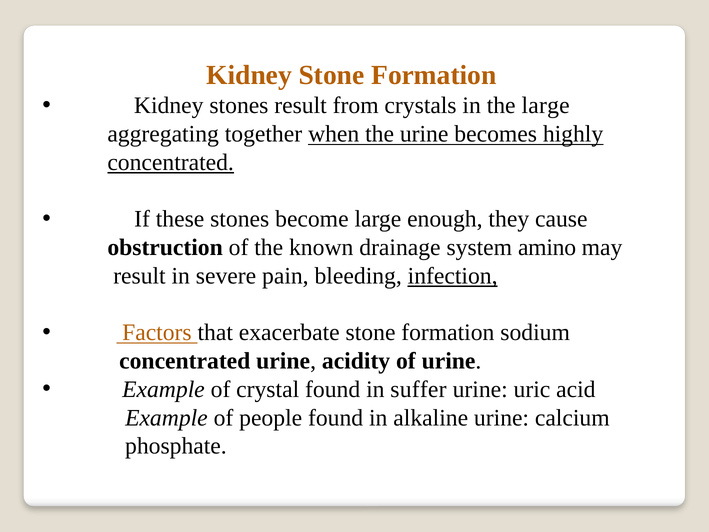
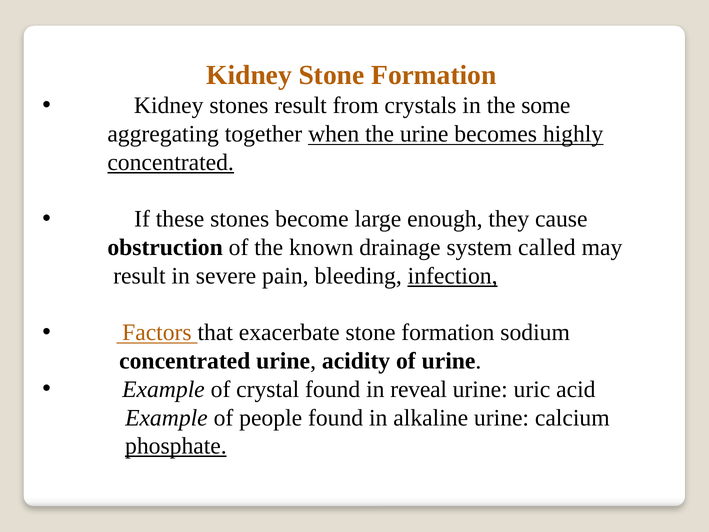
the large: large -> some (546, 106)
amino: amino -> called (547, 247)
suffer: suffer -> reveal (419, 389)
phosphate underline: none -> present (176, 446)
